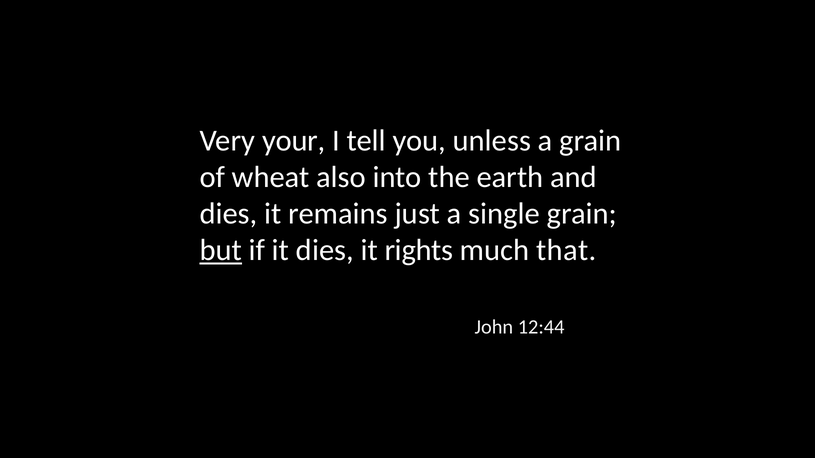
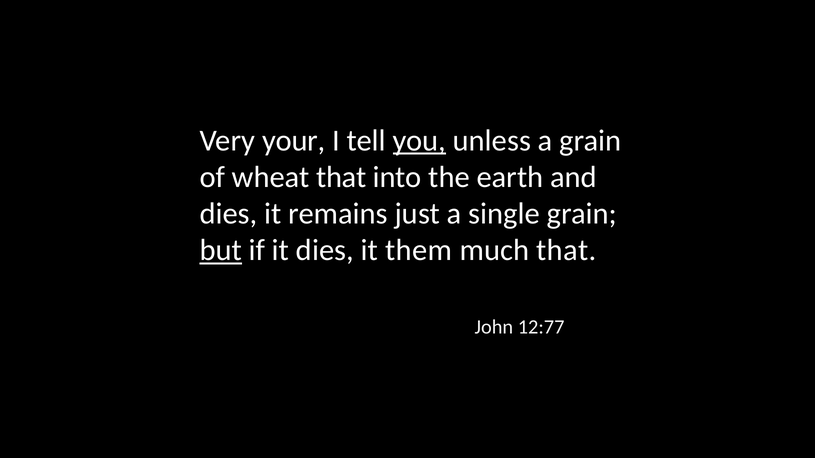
you underline: none -> present (419, 141)
wheat also: also -> that (341, 177)
rights: rights -> them (419, 251)
12:44: 12:44 -> 12:77 (541, 327)
